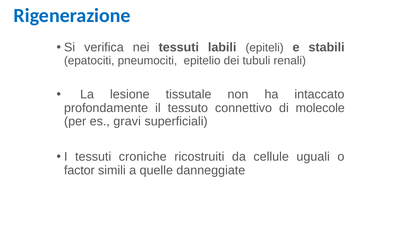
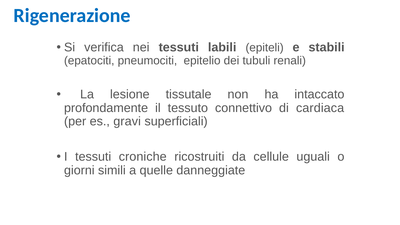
molecole: molecole -> cardiaca (320, 108)
factor: factor -> giorni (79, 170)
